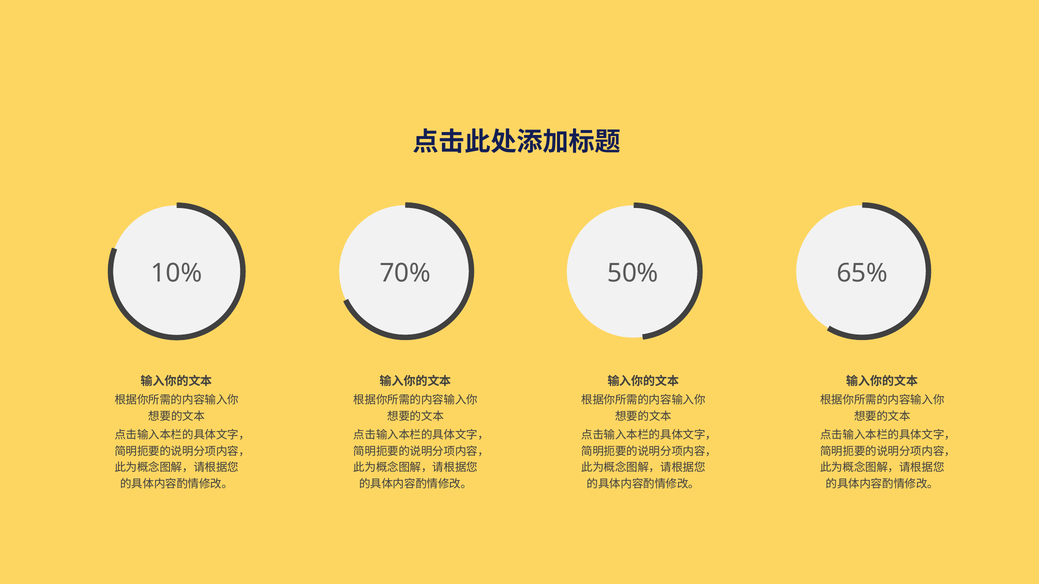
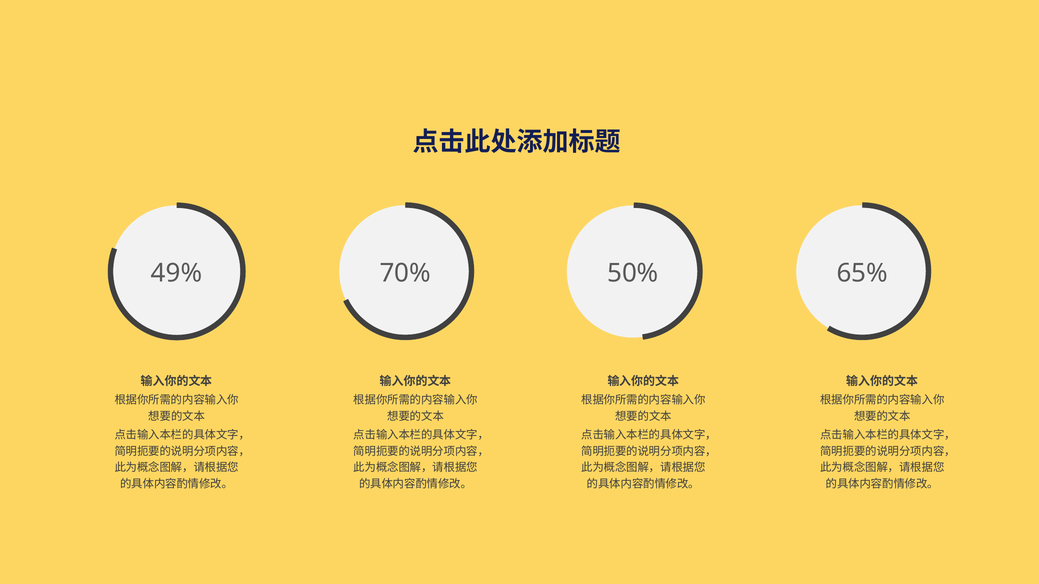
10%: 10% -> 49% (177, 273)
